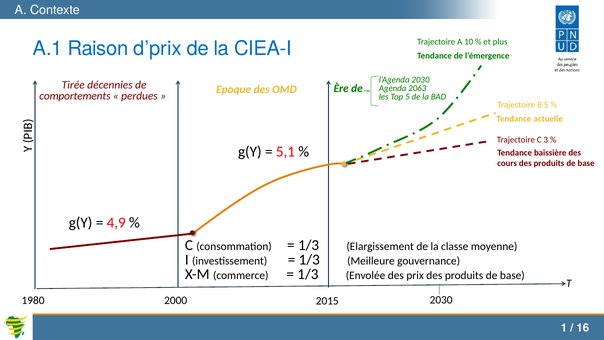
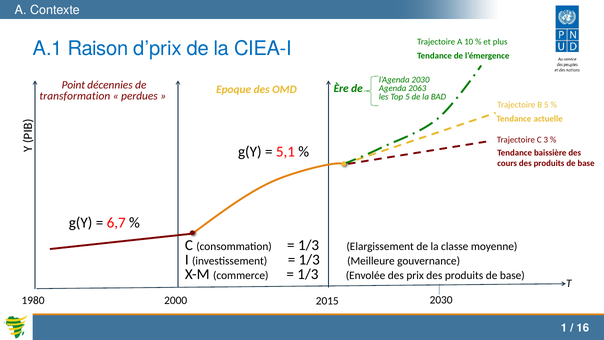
Tirée: Tirée -> Point (73, 85)
comportements: comportements -> transformation (75, 96)
4,9: 4,9 -> 6,7 (116, 222)
